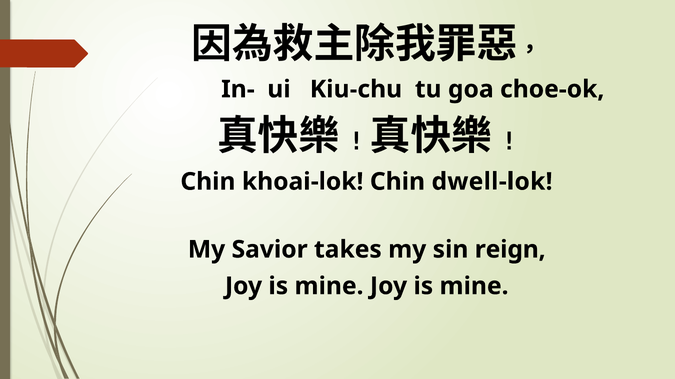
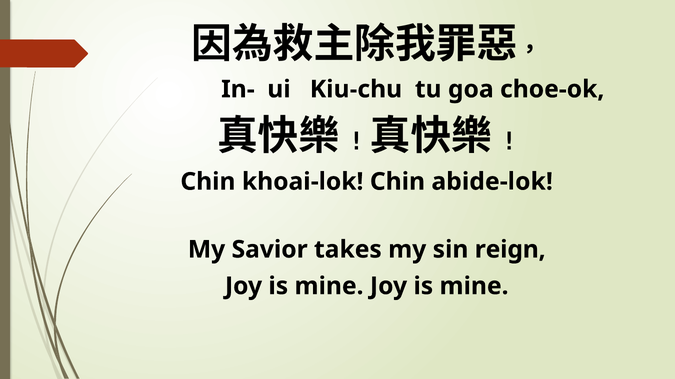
dwell-lok: dwell-lok -> abide-lok (492, 182)
